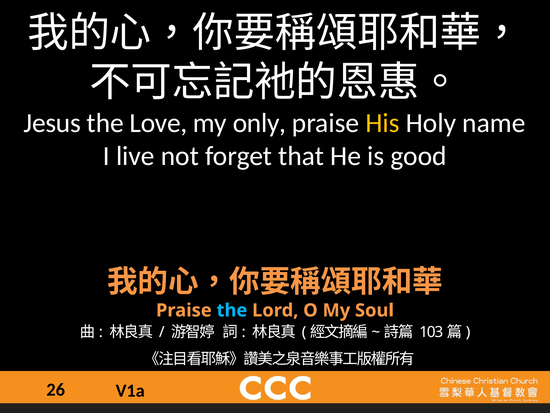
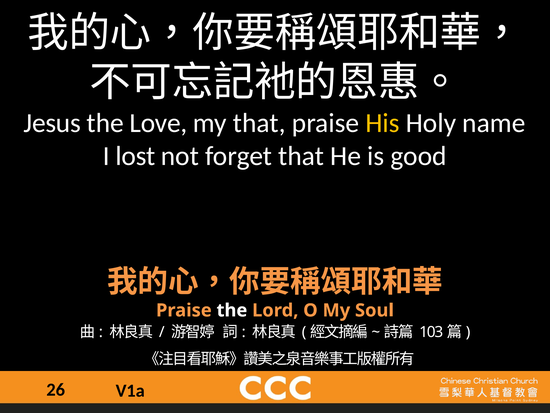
my only: only -> that (259, 123)
live: live -> lost (135, 156)
the colour: light blue -> white (232, 310)
